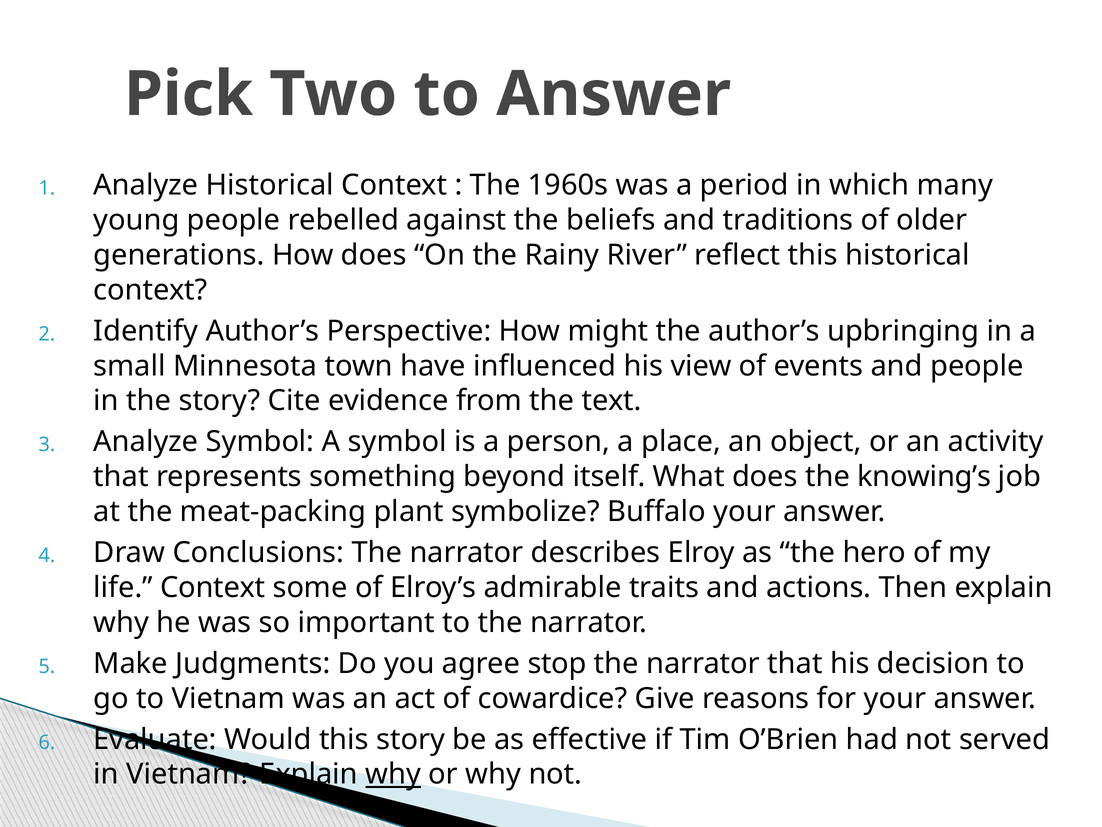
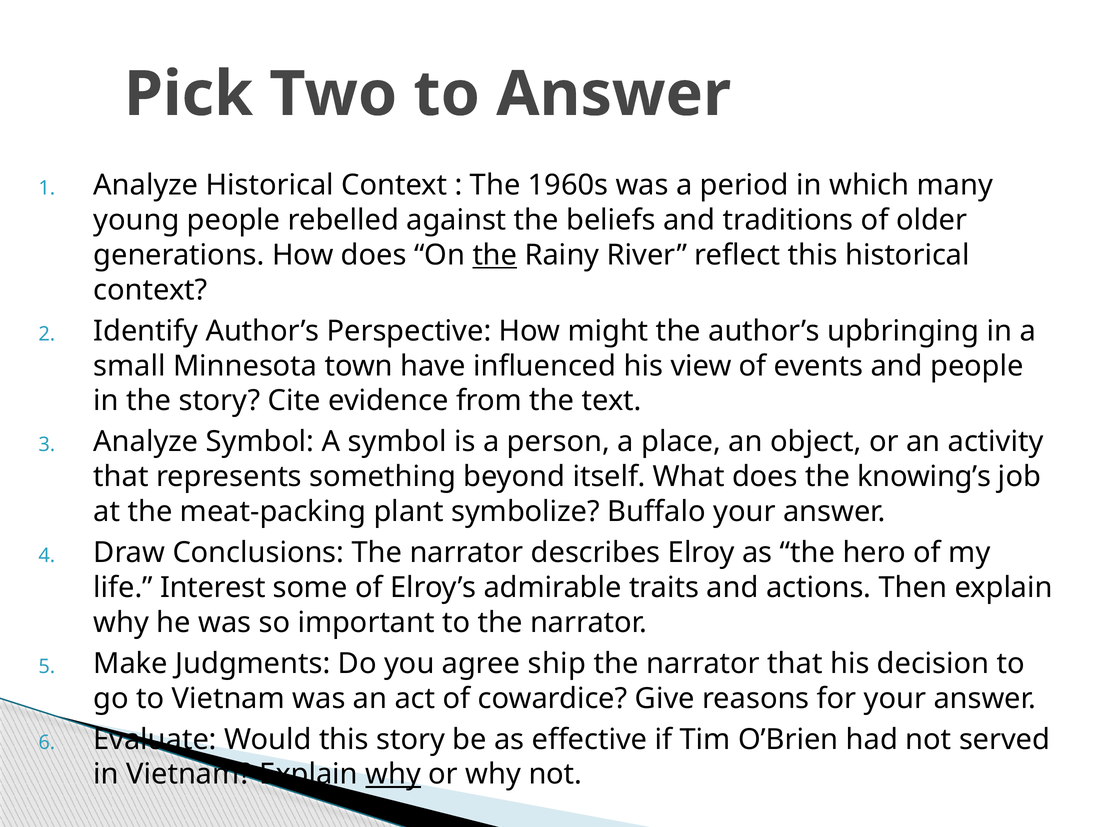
the underline: none -> present (495, 255)
life Context: Context -> Interest (213, 587)
stop: stop -> ship (557, 663)
